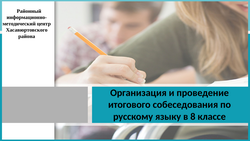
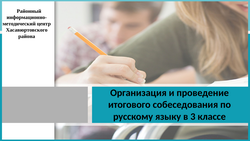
8: 8 -> 3 (193, 116)
